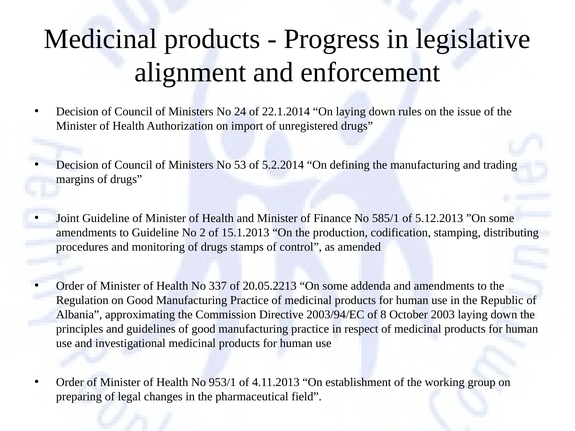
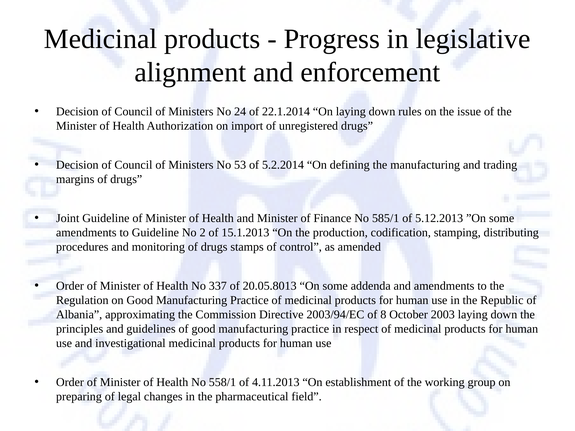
20.05.2213: 20.05.2213 -> 20.05.8013 (270, 286)
953/1: 953/1 -> 558/1 (222, 382)
